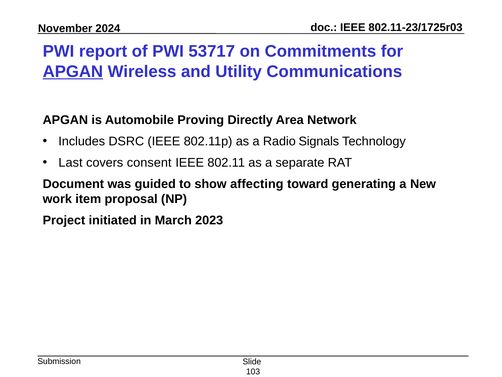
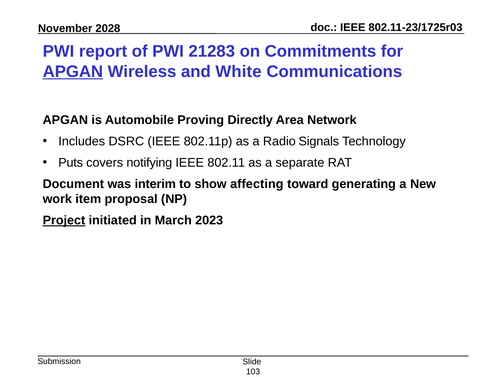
2024: 2024 -> 2028 (108, 28)
53717: 53717 -> 21283 (212, 51)
Utility: Utility -> White (239, 71)
Last: Last -> Puts (71, 162)
consent: consent -> notifying (149, 162)
guided: guided -> interim (155, 184)
Project underline: none -> present (64, 220)
